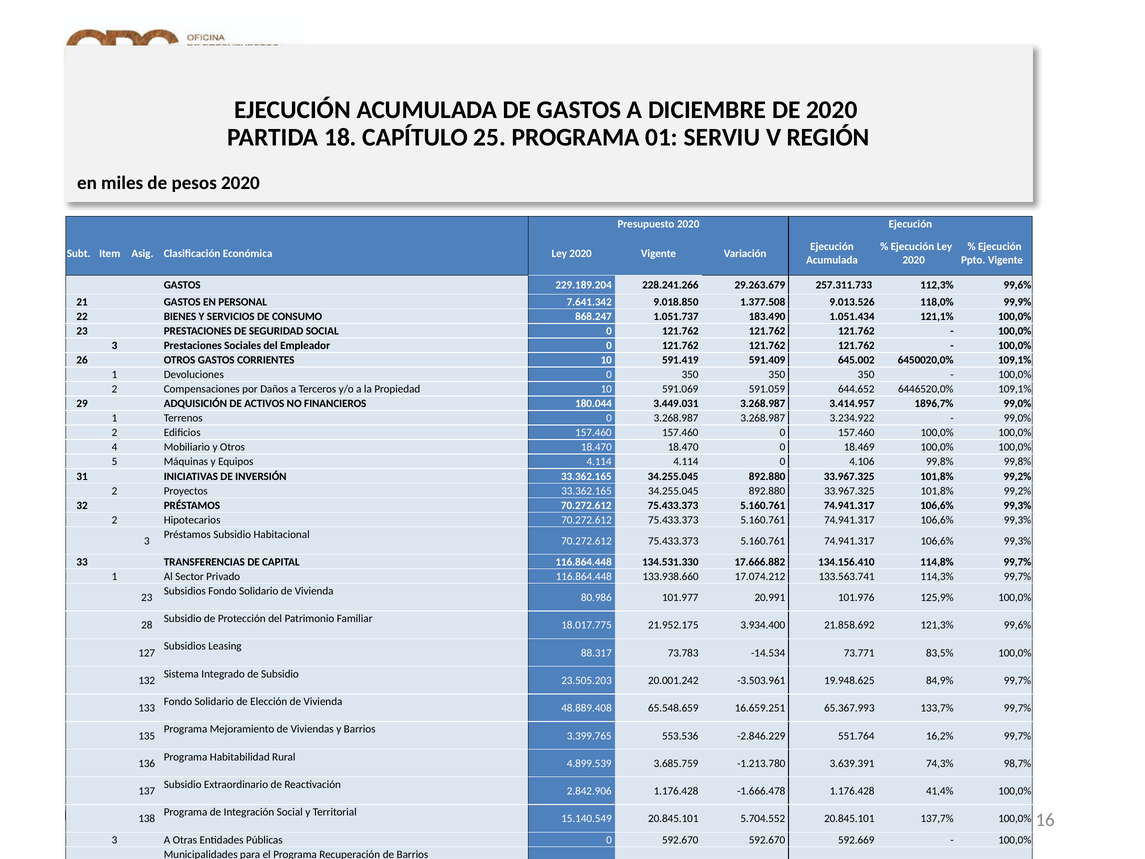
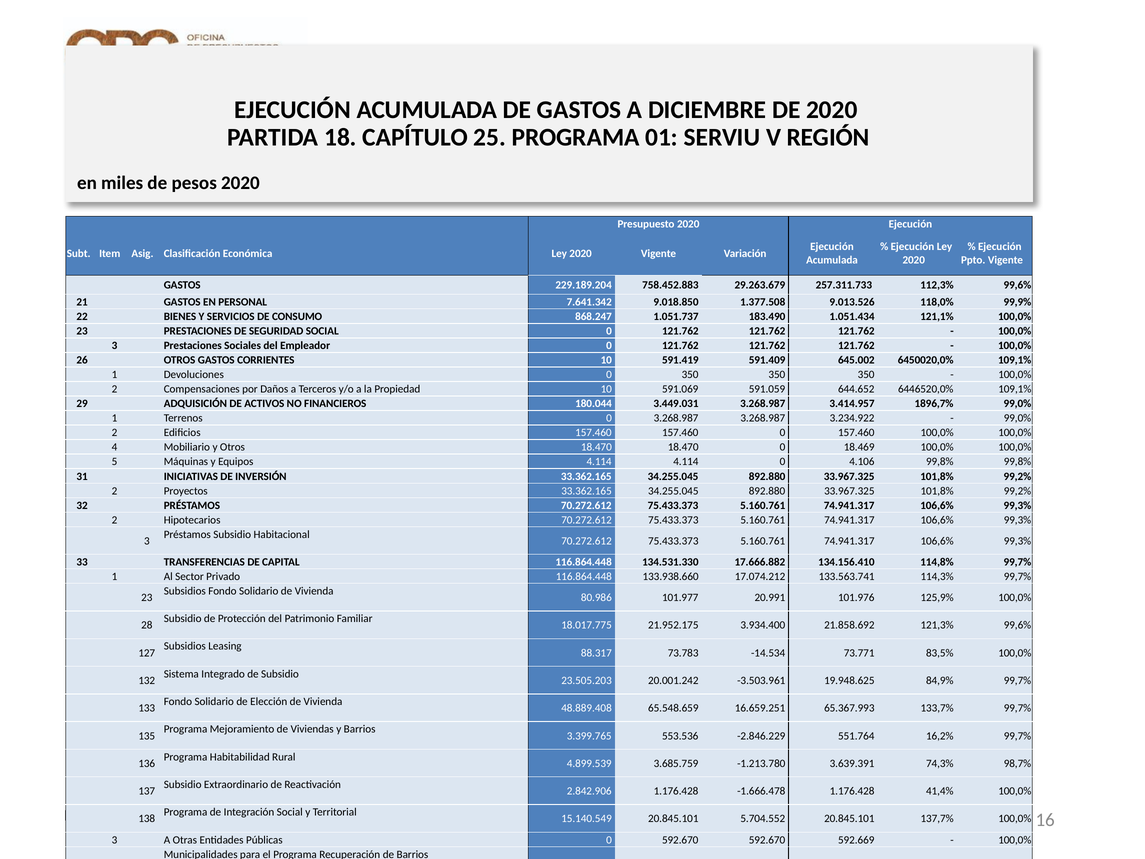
228.241.266: 228.241.266 -> 758.452.883 (670, 285)
